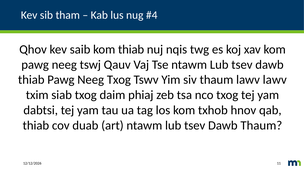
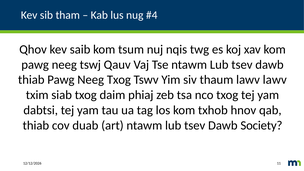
kom thiab: thiab -> tsum (131, 49)
Dawb Thaum: Thaum -> Society (261, 125)
